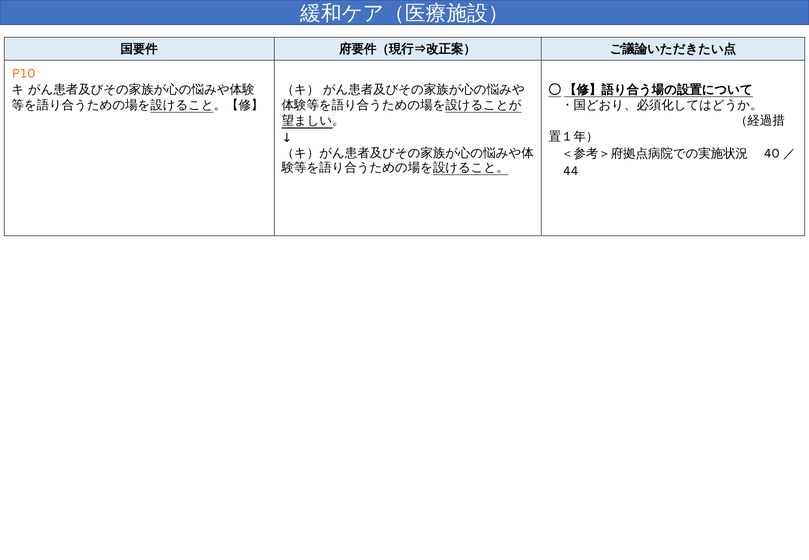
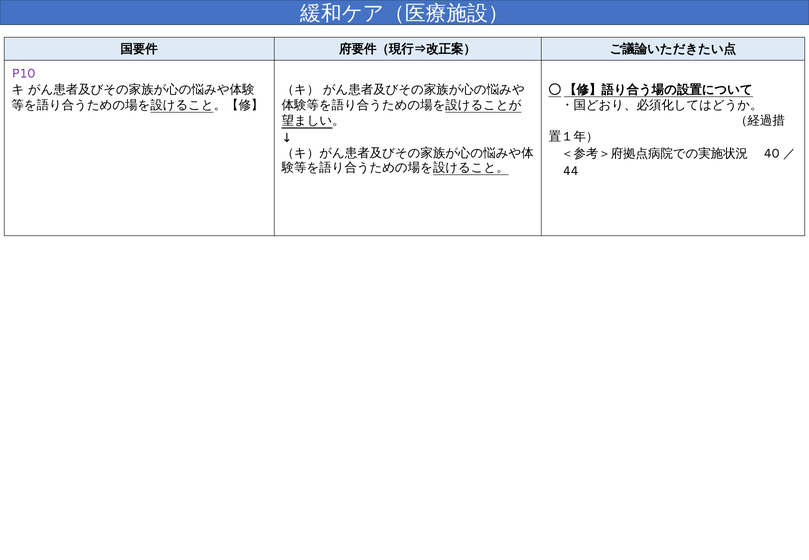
P10 colour: orange -> purple (23, 74)
